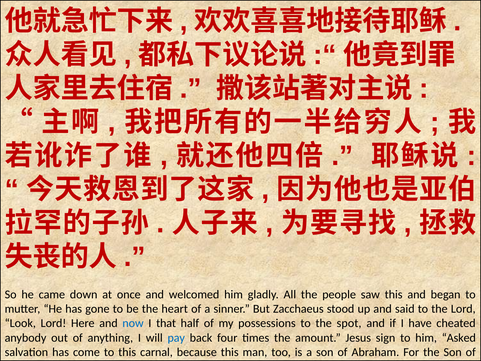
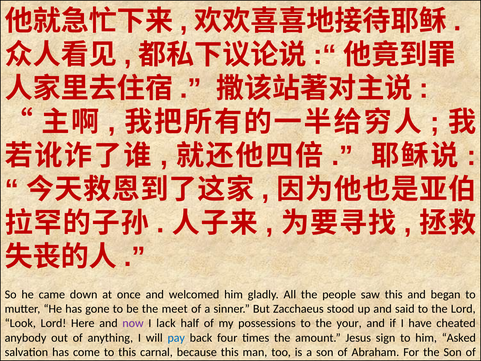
heart: heart -> meet (175, 309)
now colour: blue -> purple (133, 323)
that: that -> lack (166, 323)
spot: spot -> your (349, 323)
